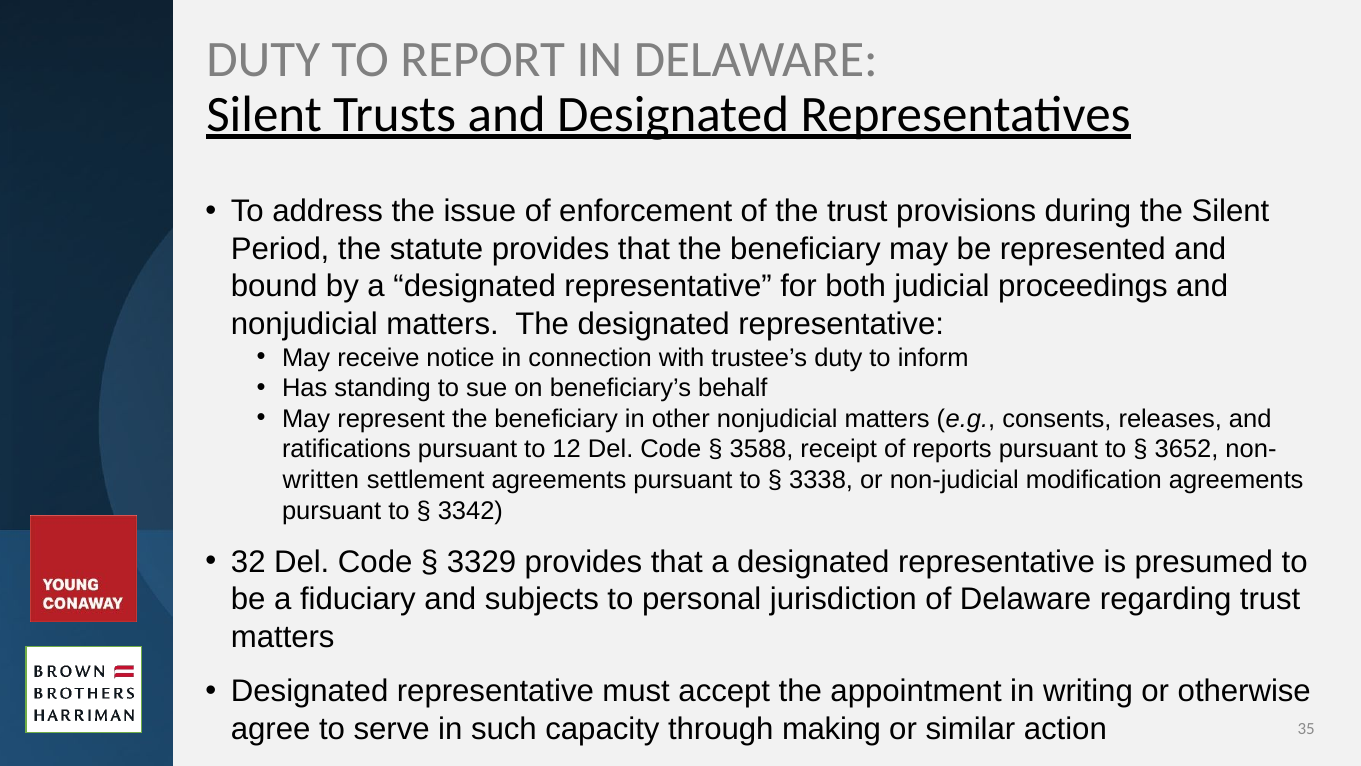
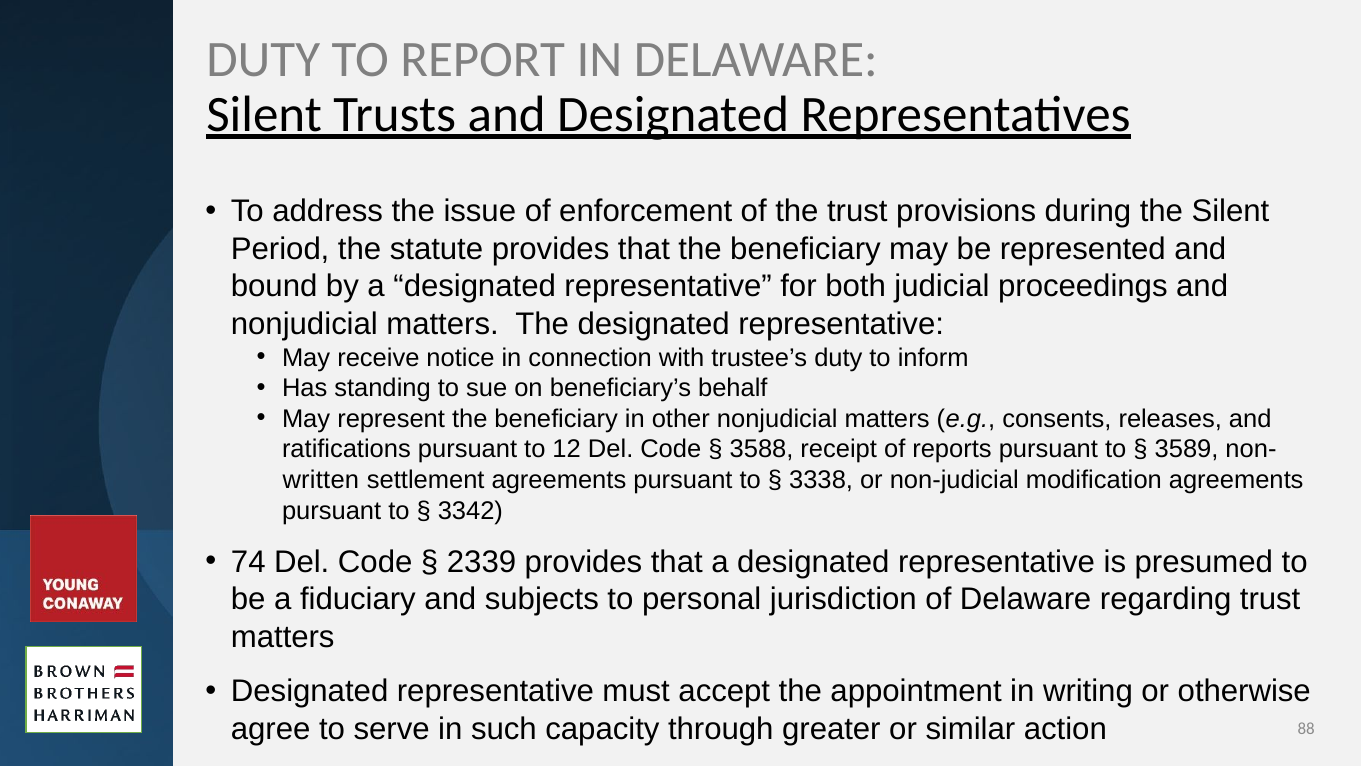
3652: 3652 -> 3589 (1187, 449)
32: 32 -> 74 (248, 562)
3329: 3329 -> 2339 (482, 562)
making: making -> greater (831, 729)
35: 35 -> 88 (1306, 728)
